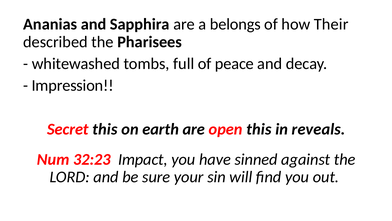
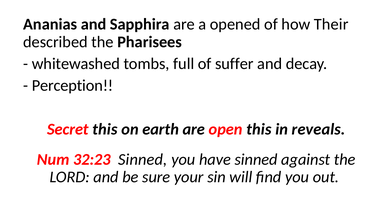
belongs: belongs -> opened (235, 24)
peace: peace -> suffer (234, 64)
Impression: Impression -> Perception (73, 85)
32:23 Impact: Impact -> Sinned (143, 159)
